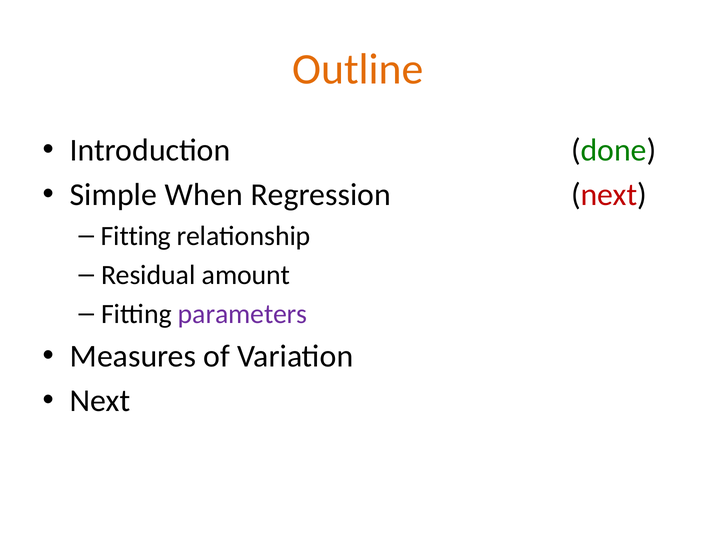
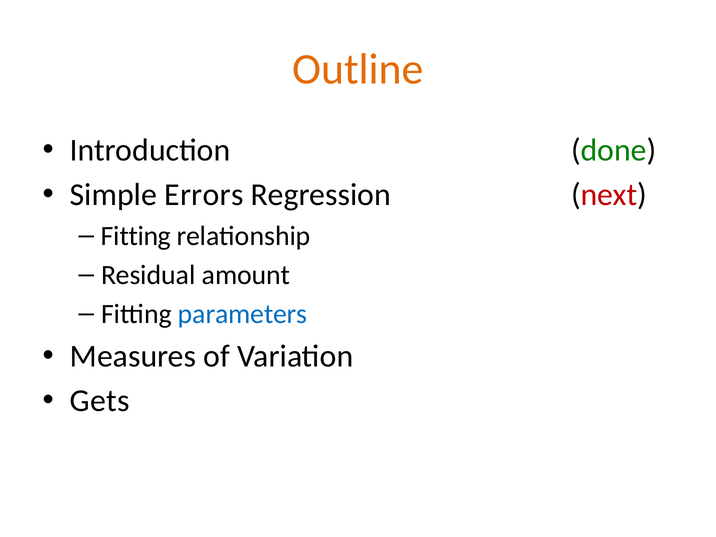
When: When -> Errors (204, 195)
parameters colour: purple -> blue (243, 314)
Next: Next -> Gets (100, 401)
